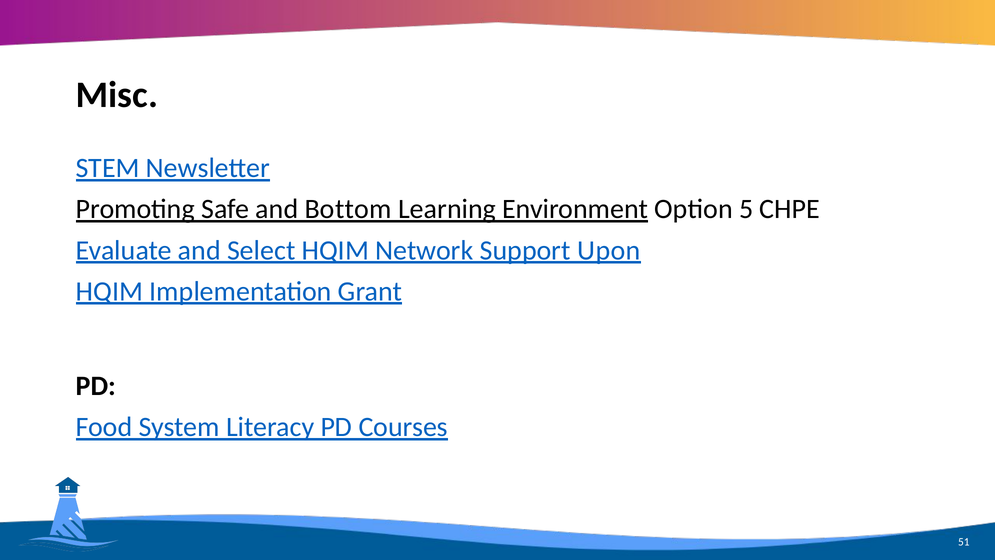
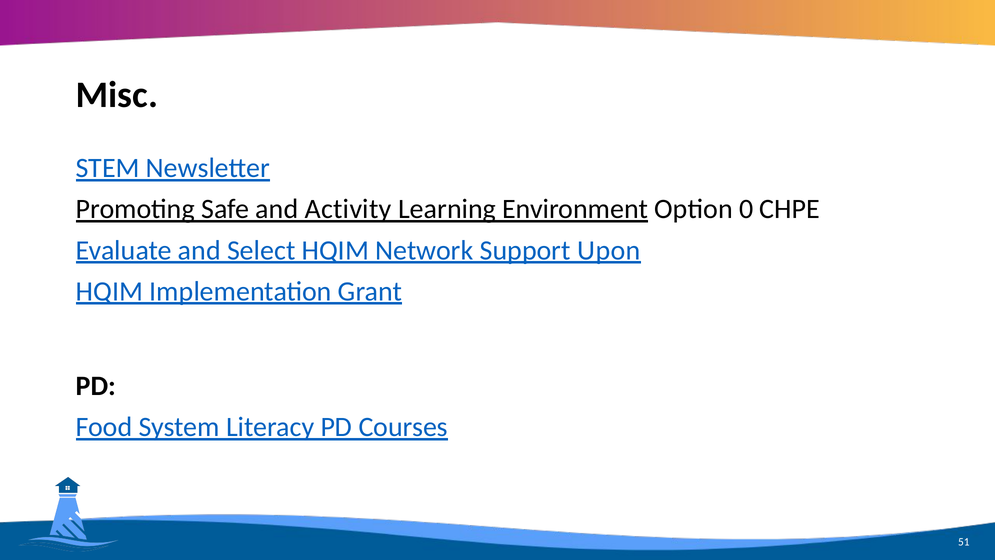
Bottom: Bottom -> Activity (348, 209)
5: 5 -> 0 (746, 209)
